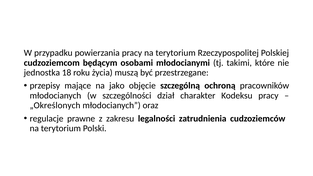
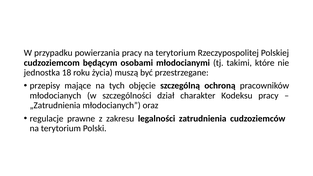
jako: jako -> tych (117, 86)
„Określonych: „Określonych -> „Zatrudnienia (55, 105)
